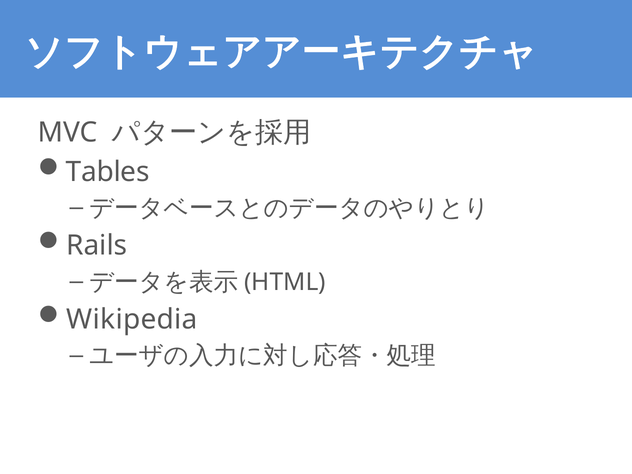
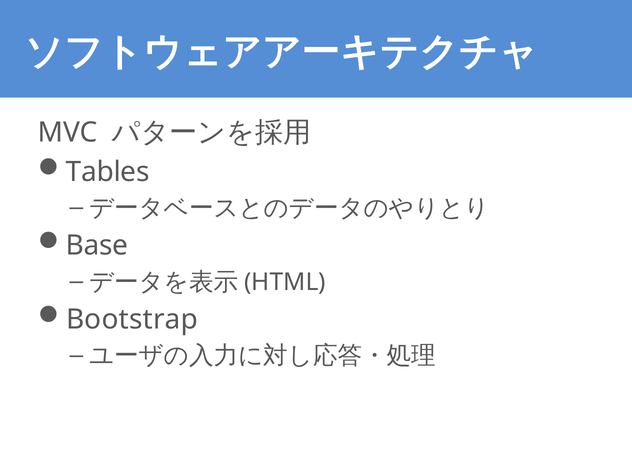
Rails: Rails -> Base (97, 246)
Wikipedia: Wikipedia -> Bootstrap (132, 319)
